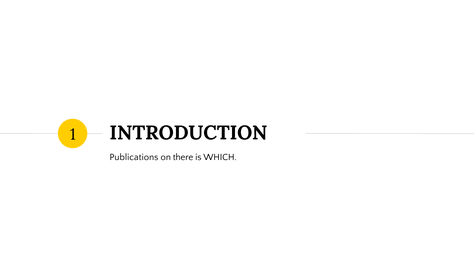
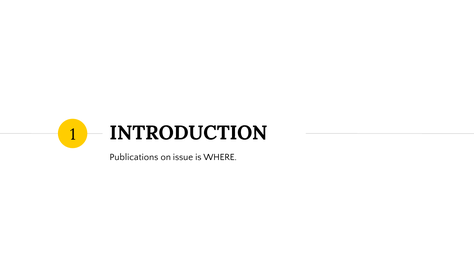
there: there -> issue (183, 157)
WHICH: WHICH -> WHERE (220, 157)
